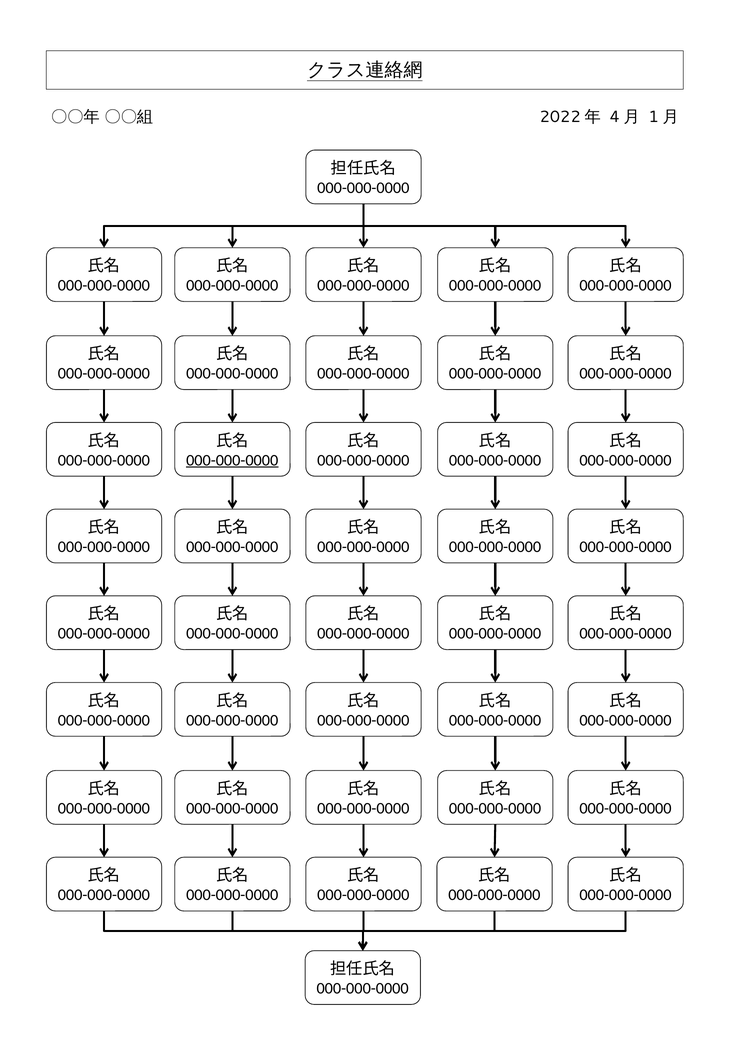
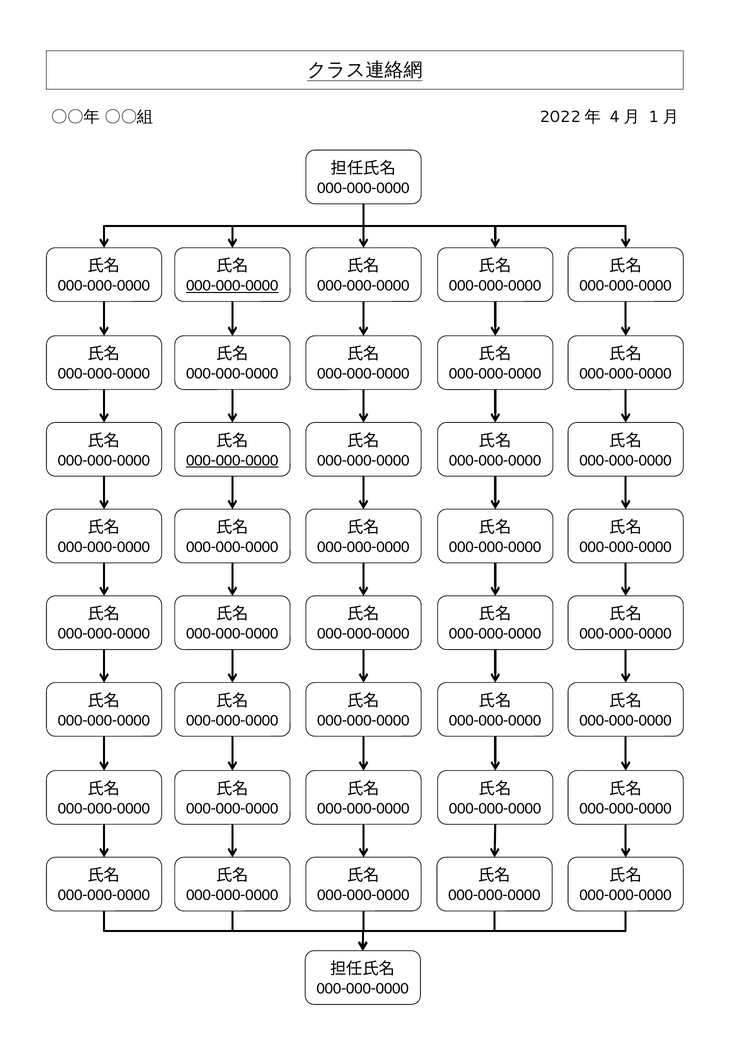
000-000-0000 underline: none -> present (232, 286)
